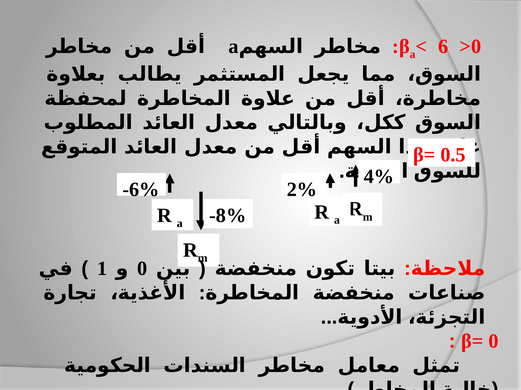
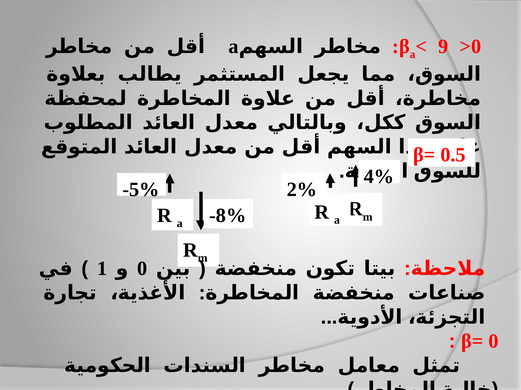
6: 6 -> 9 (443, 47)
-6%: -6% -> -5% (141, 190)
